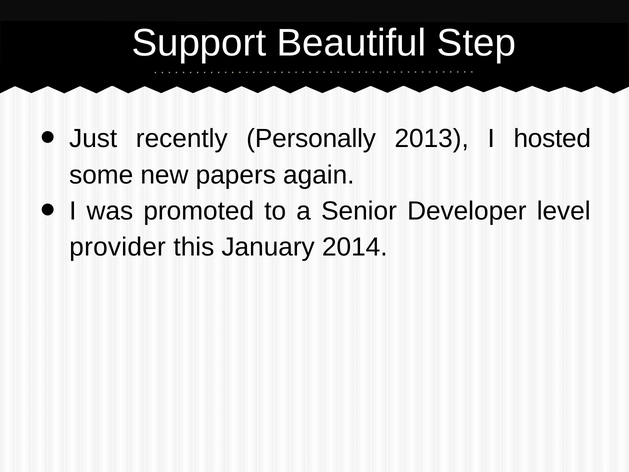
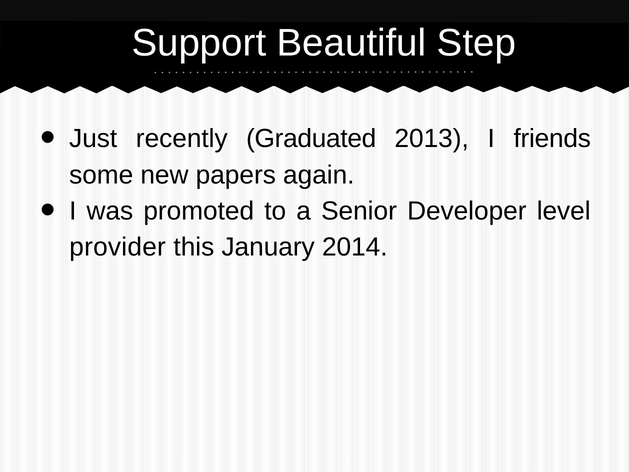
Personally: Personally -> Graduated (311, 139)
hosted: hosted -> friends (552, 139)
